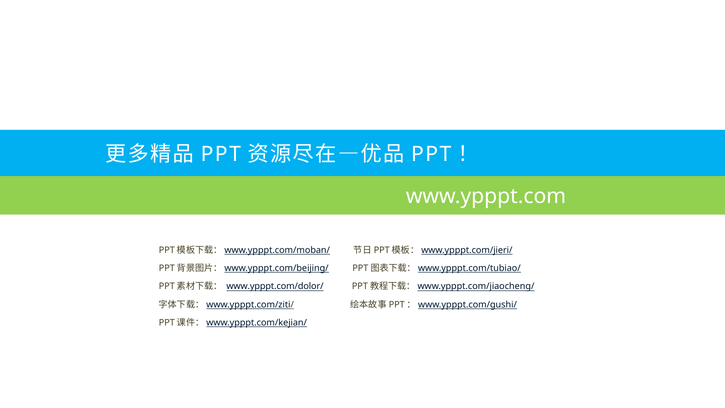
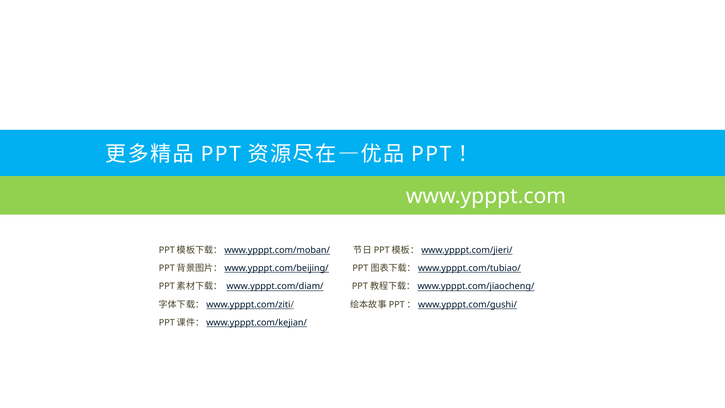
www.ypppt.com/dolor/: www.ypppt.com/dolor/ -> www.ypppt.com/diam/ (275, 286)
